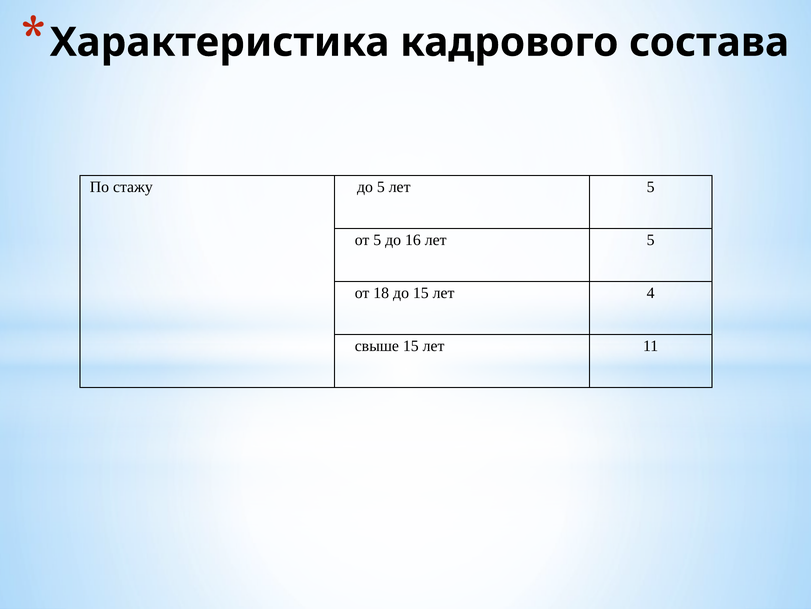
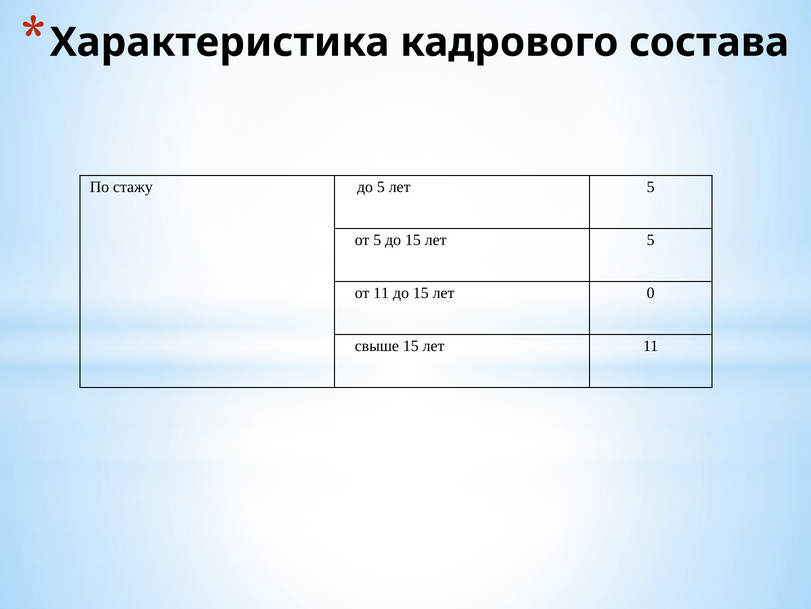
5 до 16: 16 -> 15 (413, 240)
от 18: 18 -> 11 (381, 293)
4: 4 -> 0 (651, 293)
